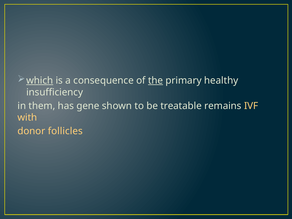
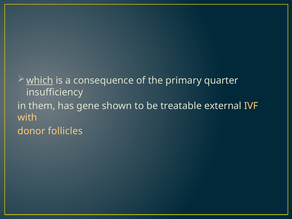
the underline: present -> none (156, 81)
healthy: healthy -> quarter (221, 81)
remains: remains -> external (223, 106)
